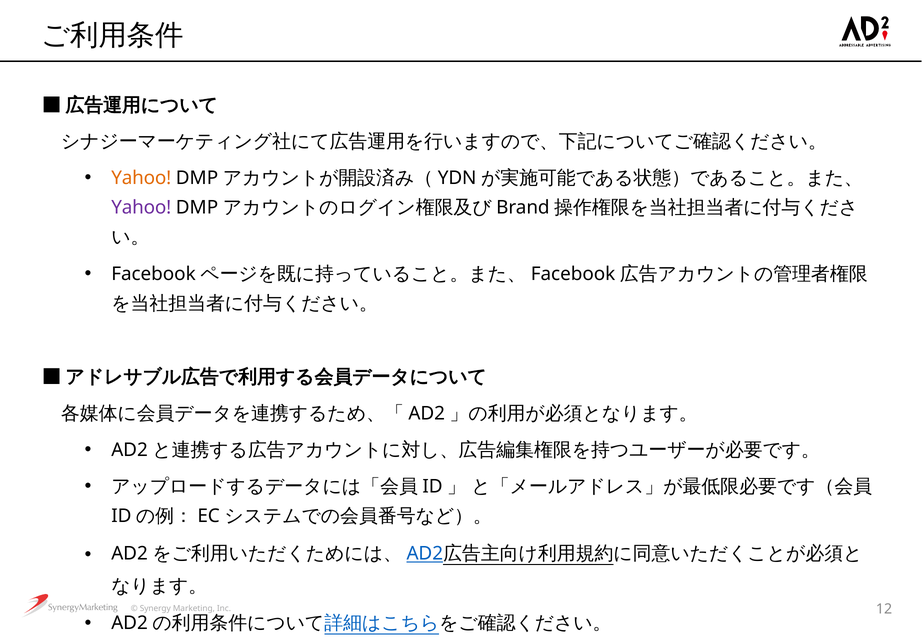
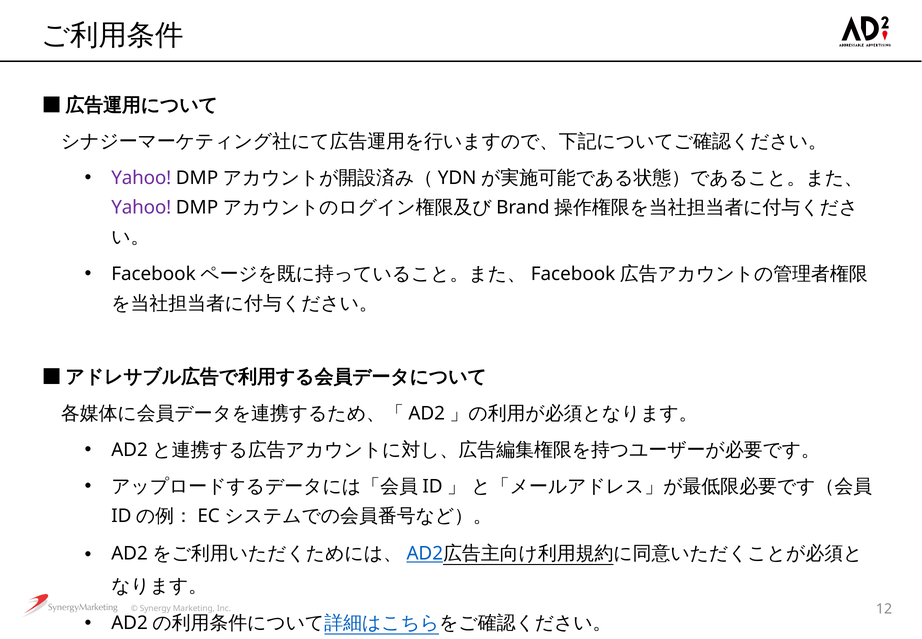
Yahoo colour: orange -> purple (141, 178)
